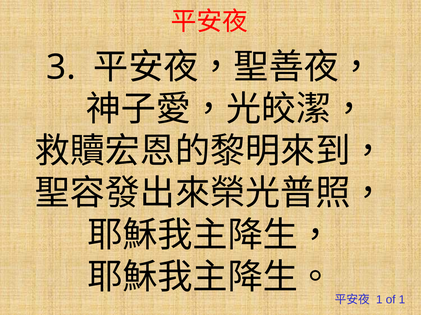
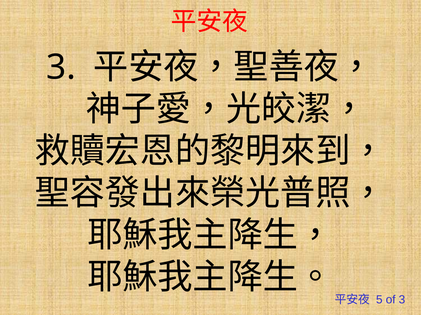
1: 1 -> 5 (379, 300)
of 1: 1 -> 3 (402, 300)
